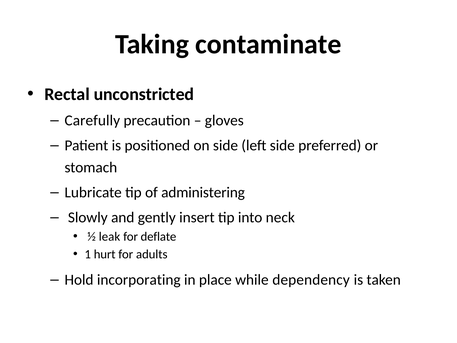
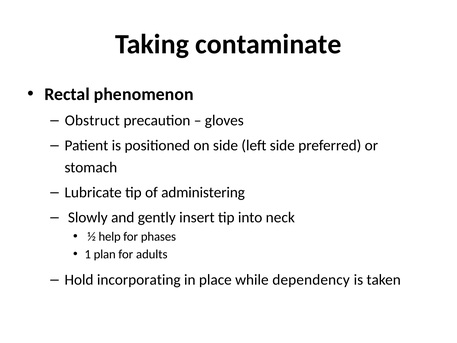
unconstricted: unconstricted -> phenomenon (144, 94)
Carefully: Carefully -> Obstruct (92, 121)
leak: leak -> help (110, 236)
deflate: deflate -> phases (158, 236)
hurt: hurt -> plan (105, 254)
